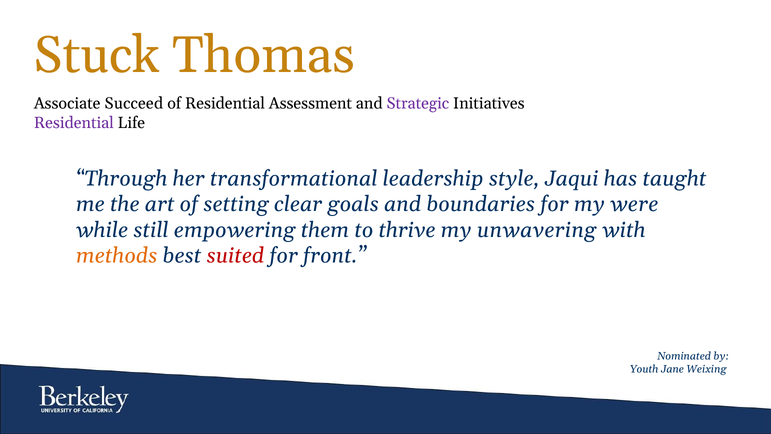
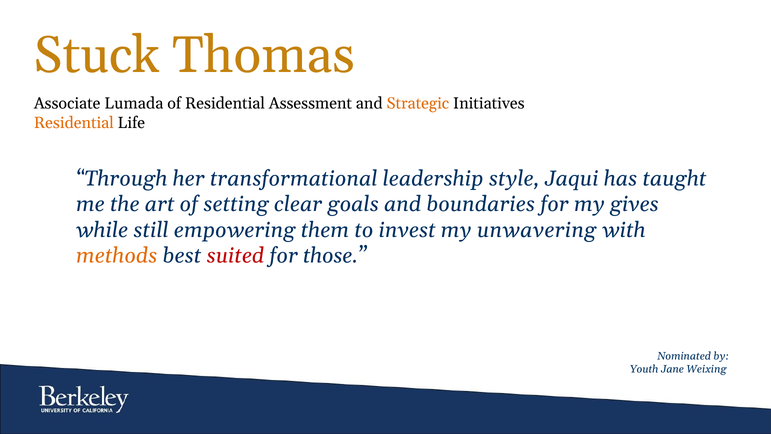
Succeed: Succeed -> Lumada (134, 103)
Strategic colour: purple -> orange (418, 103)
Residential colour: purple -> orange (74, 123)
were: were -> gives (634, 204)
thrive: thrive -> invest (407, 230)
front: front -> those (334, 256)
